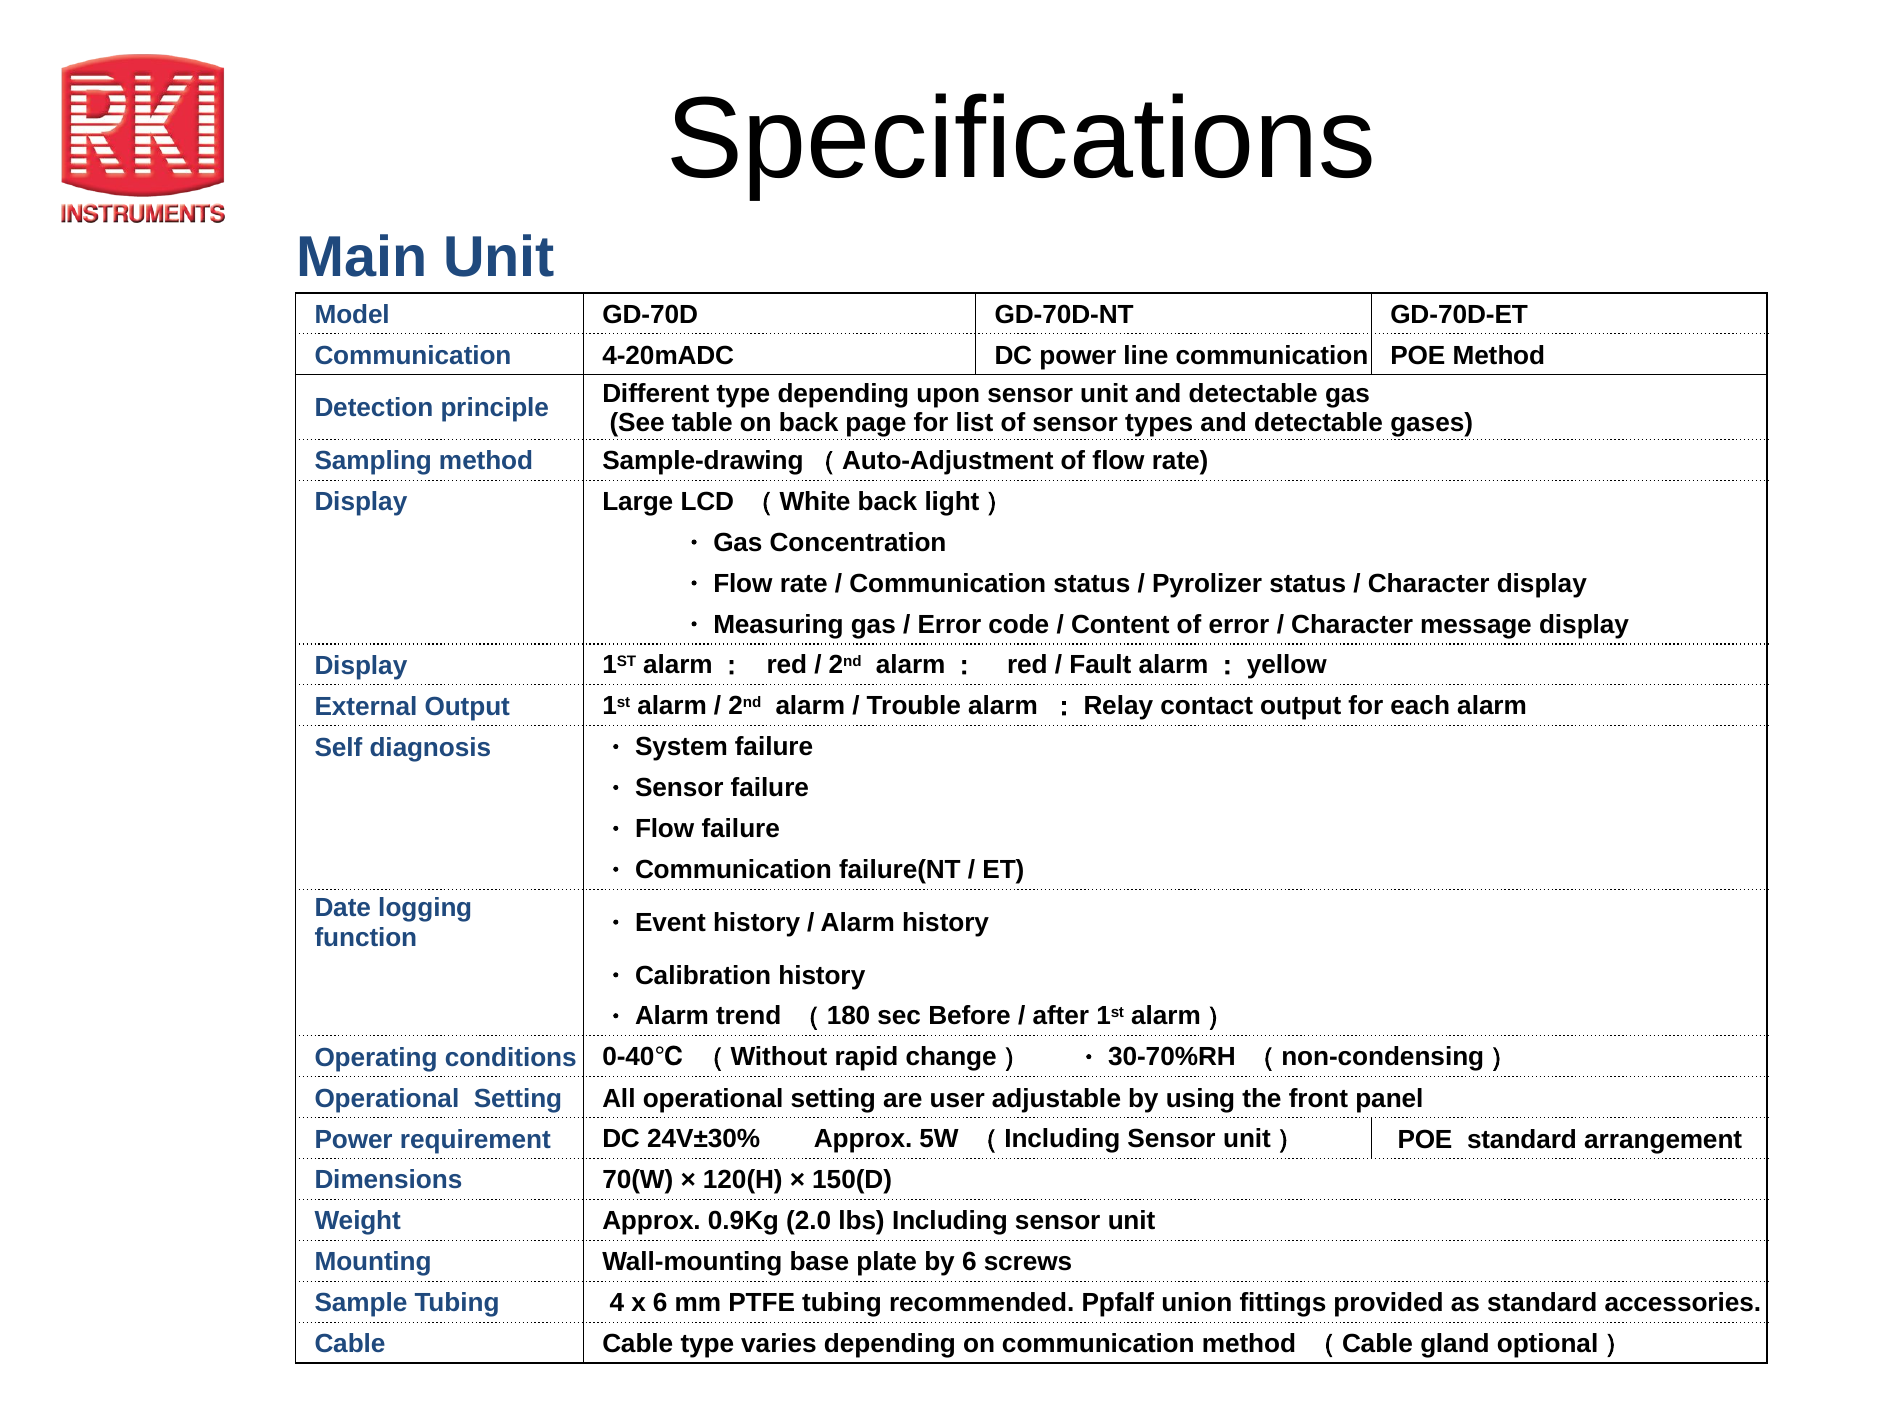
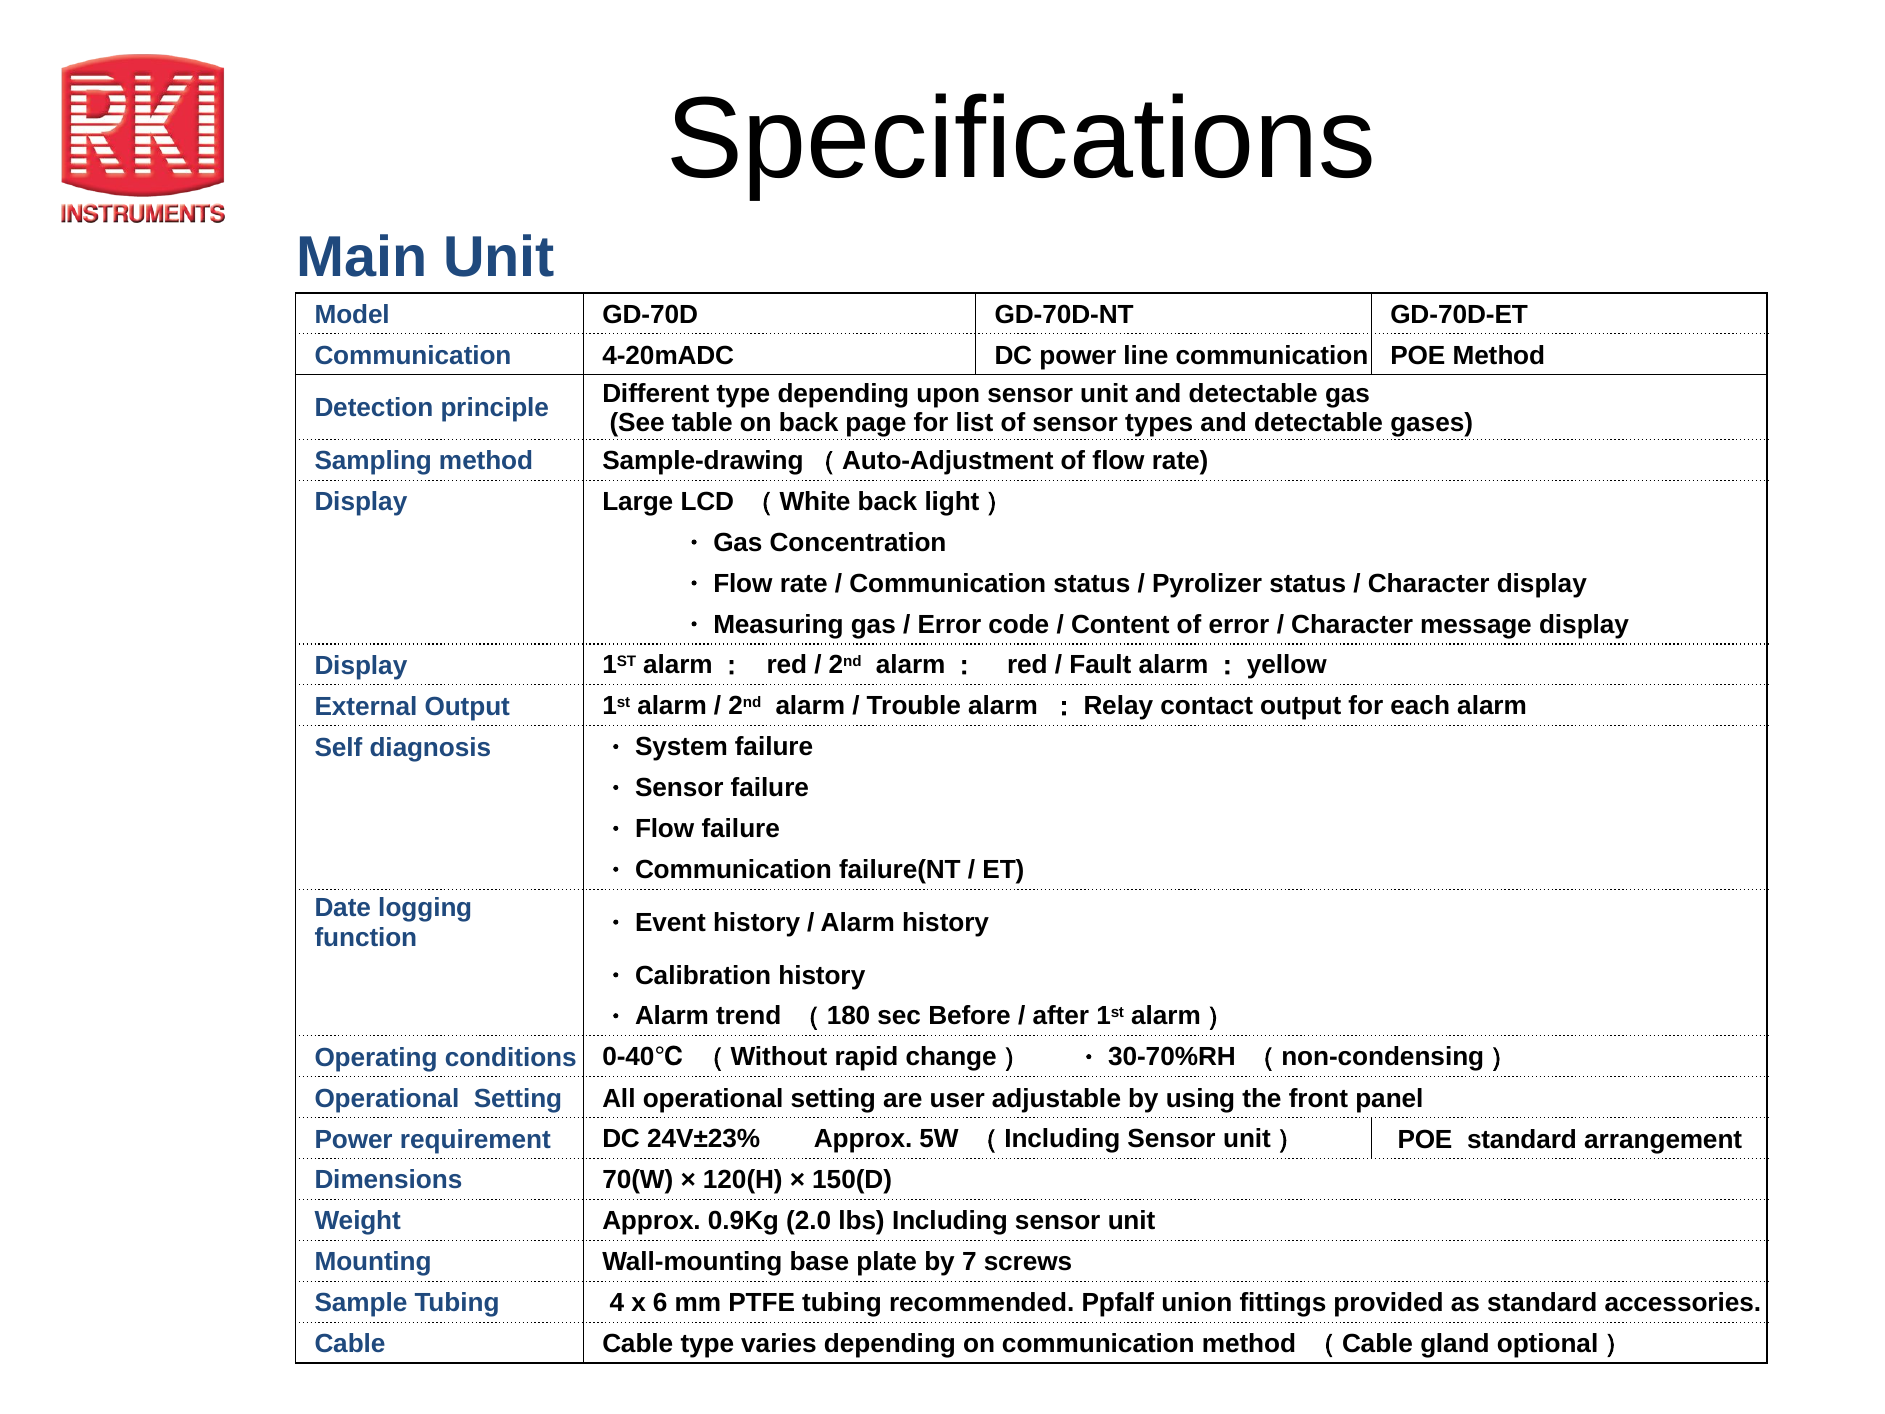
24V±30%: 24V±30% -> 24V±23% (704, 1139)
by 6: 6 -> 7 (969, 1262)
